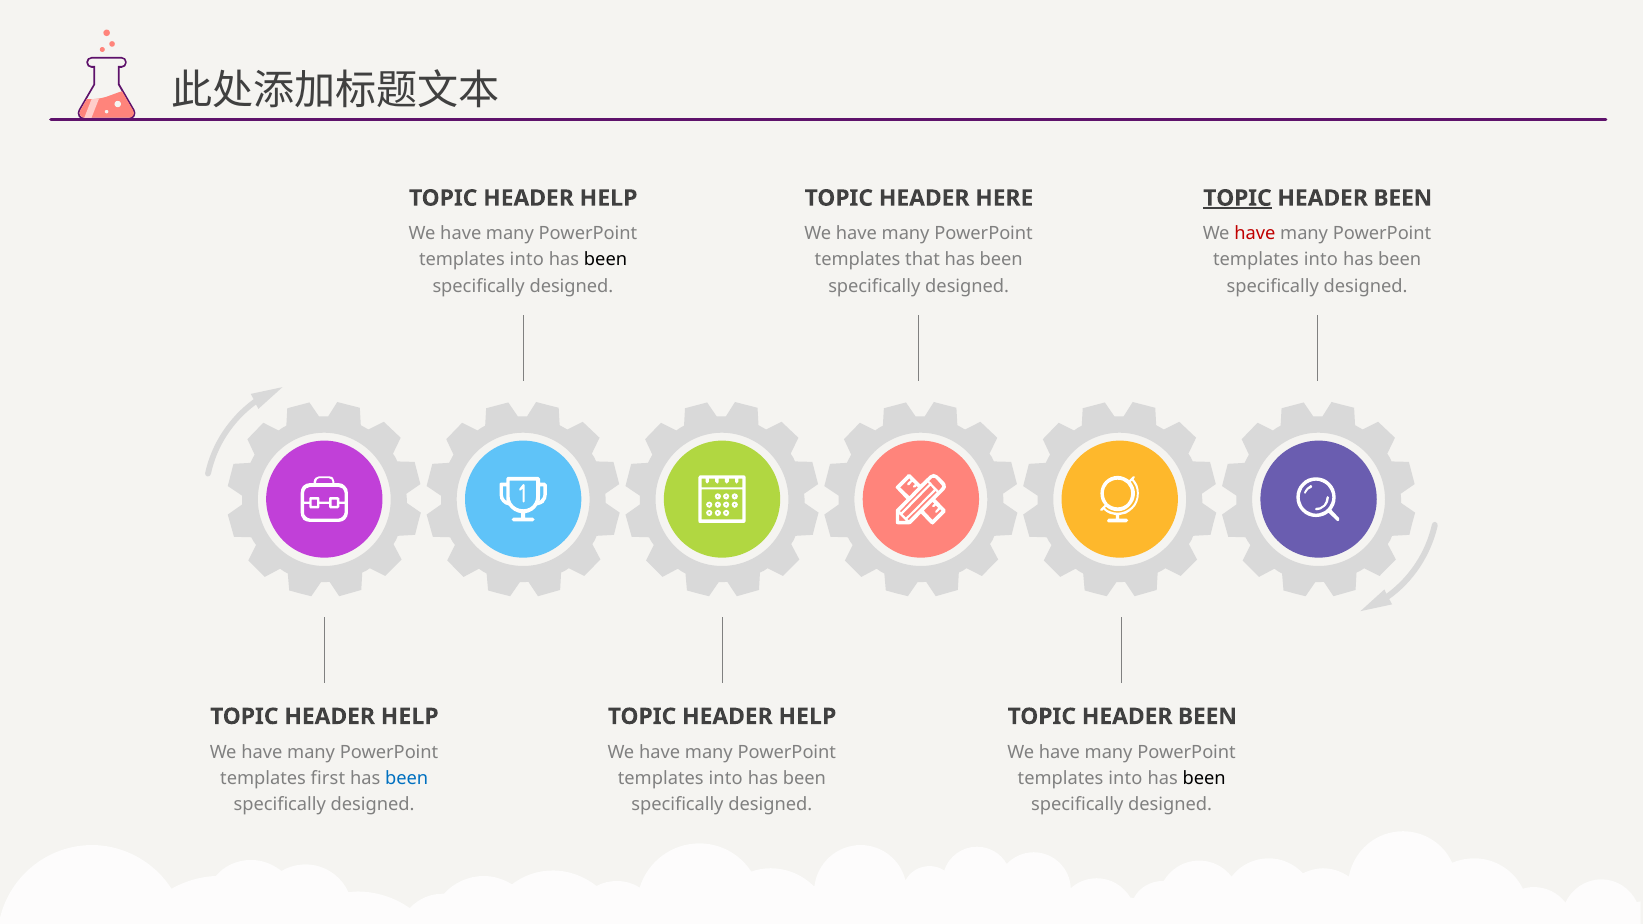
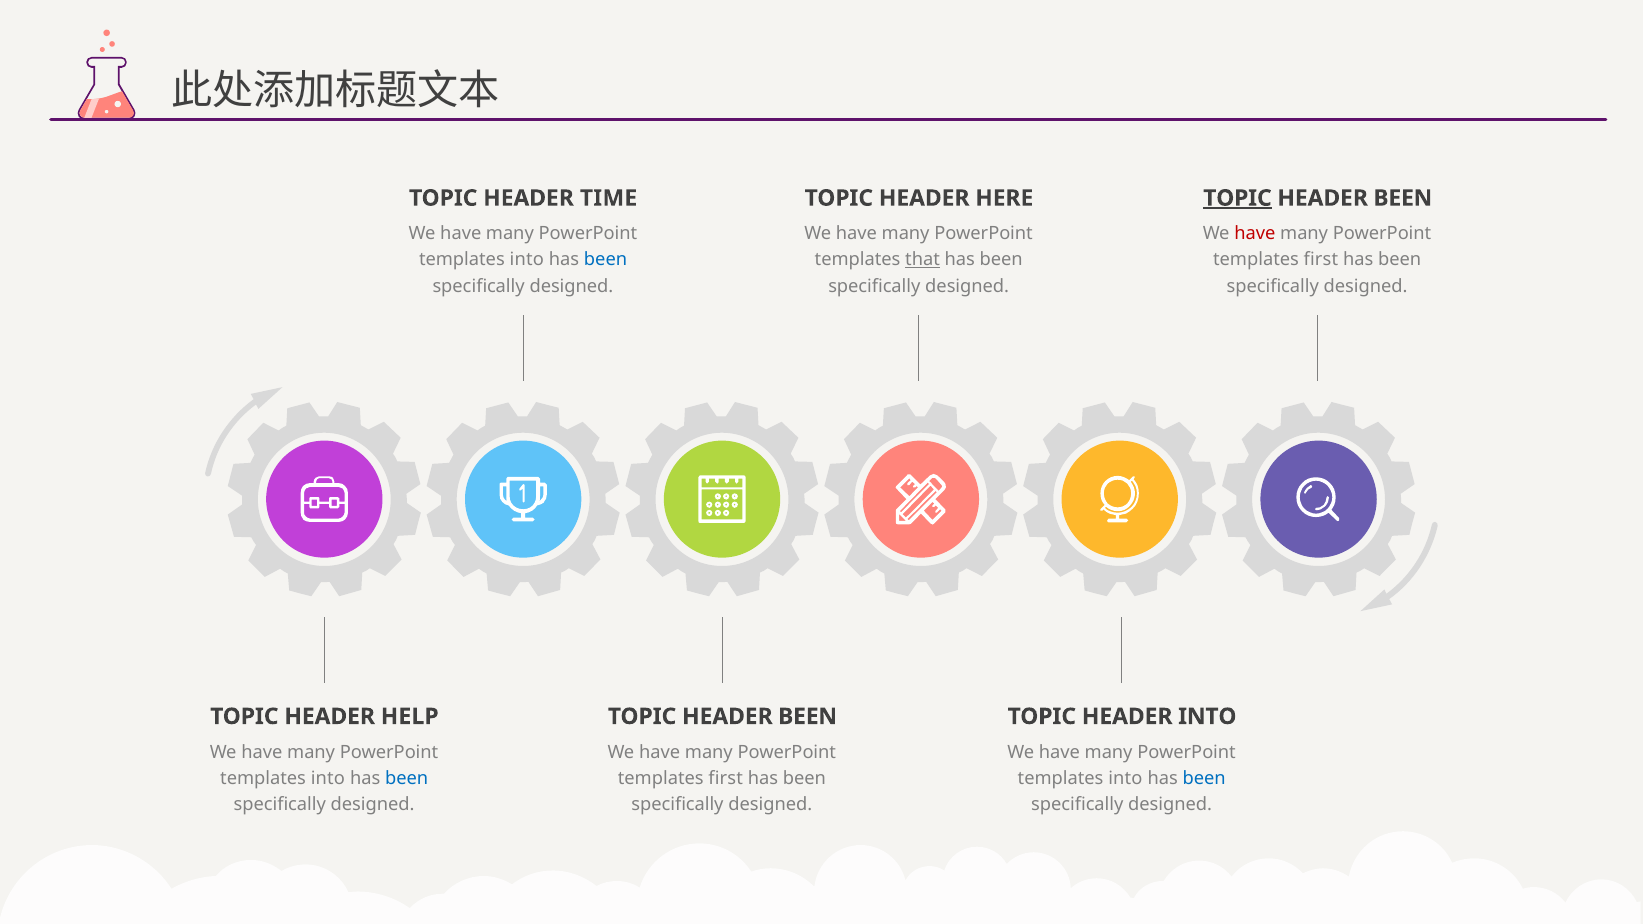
HELP: HELP -> TIME (608, 198)
been colour: black -> blue (606, 260)
that underline: none -> present (923, 260)
into: into -> first (1321, 260)
HELP: HELP -> BEEN (808, 717)
BEEN: BEEN -> INTO (1207, 717)
first: first -> into (328, 778)
into: into -> first (726, 778)
been colour: black -> blue (1204, 778)
